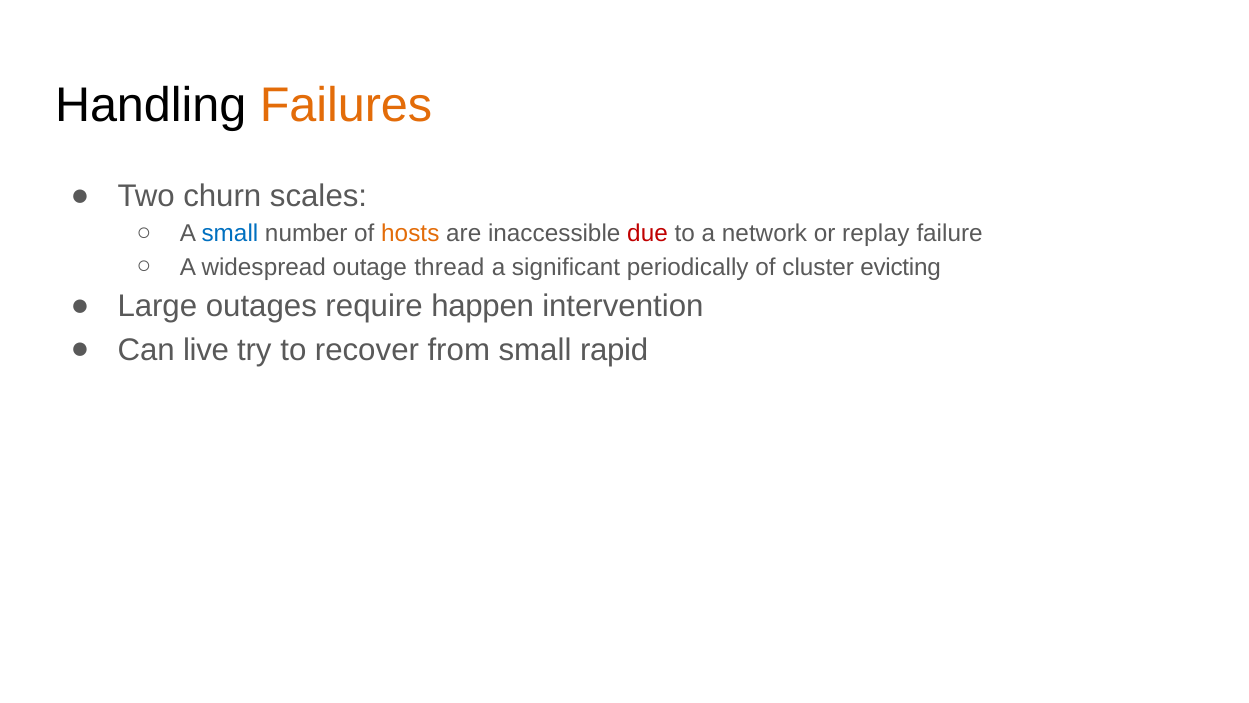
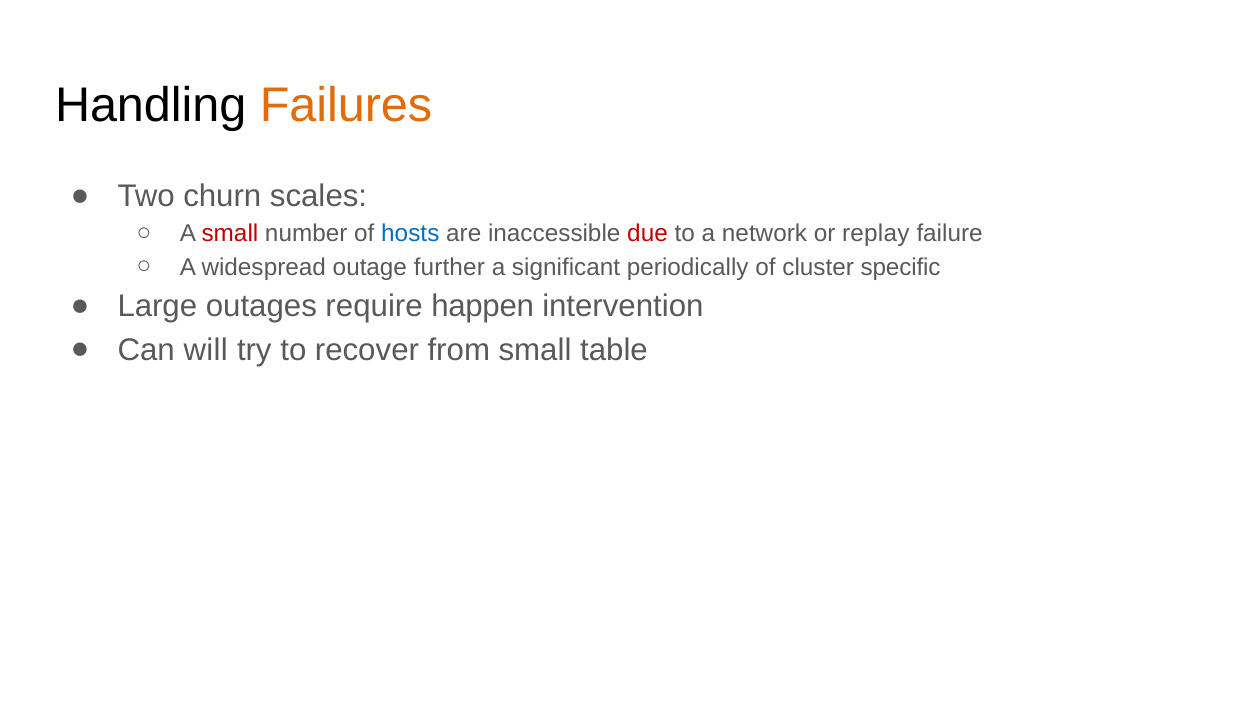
small colour: blue -> red (230, 234)
hosts colour: orange -> blue (410, 234)
thread: thread -> further (449, 267)
evicting: evicting -> specific (901, 267)
live: live -> will (206, 350)
rapid: rapid -> table (614, 350)
